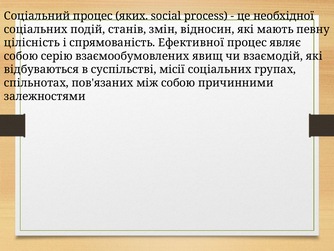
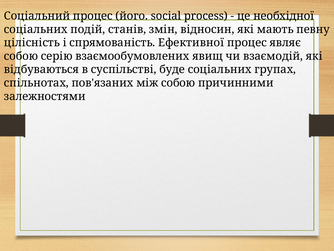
яких: яких -> його (132, 16)
місії: місії -> буде (172, 69)
